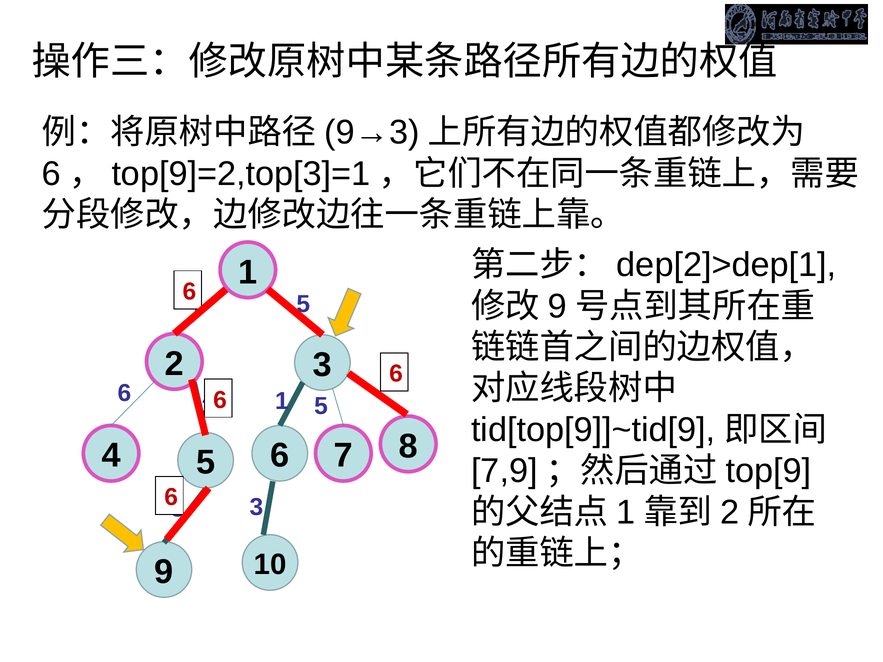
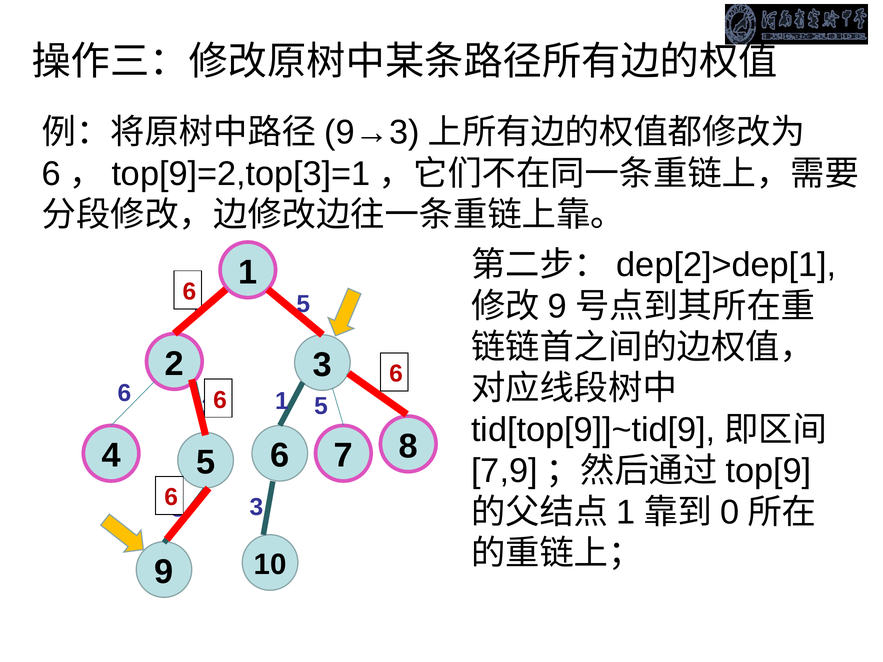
2: 2 -> 0 (730, 512)
